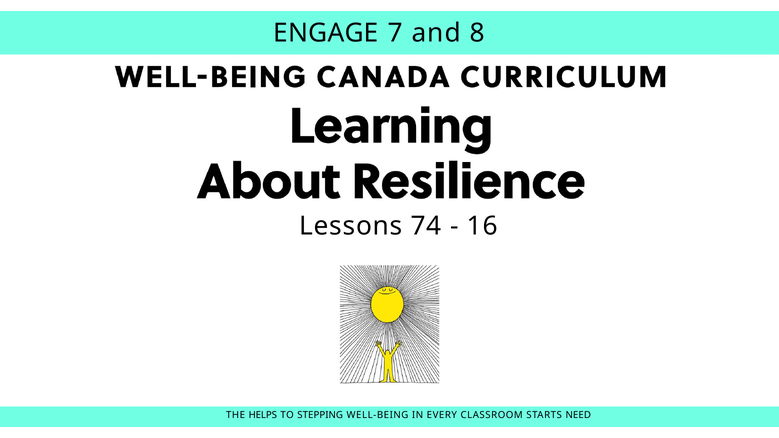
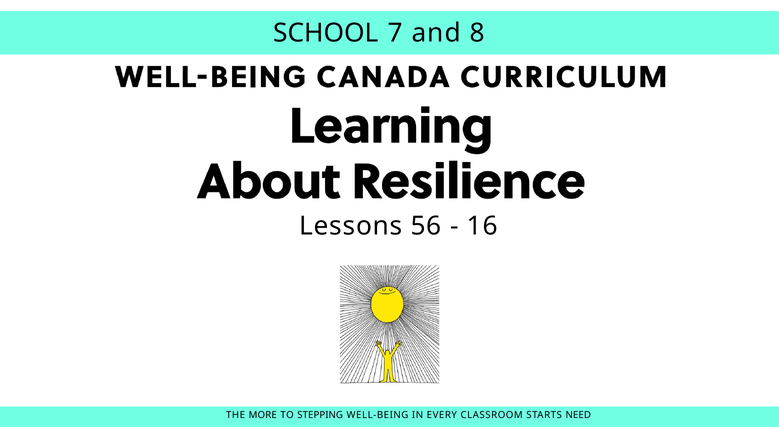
ENGAGE: ENGAGE -> SCHOOL (326, 33)
74: 74 -> 56 (426, 226)
HELPS: HELPS -> MORE (263, 415)
